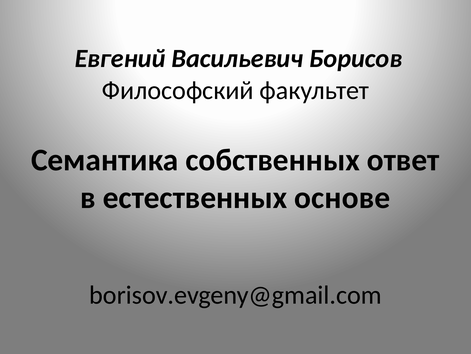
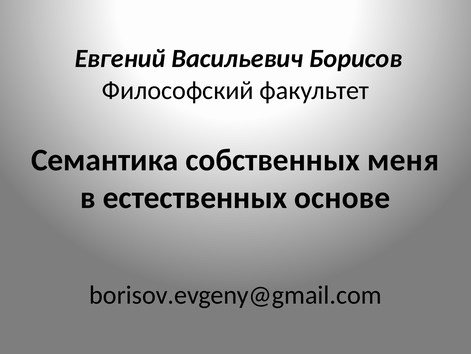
ответ: ответ -> меня (403, 160)
